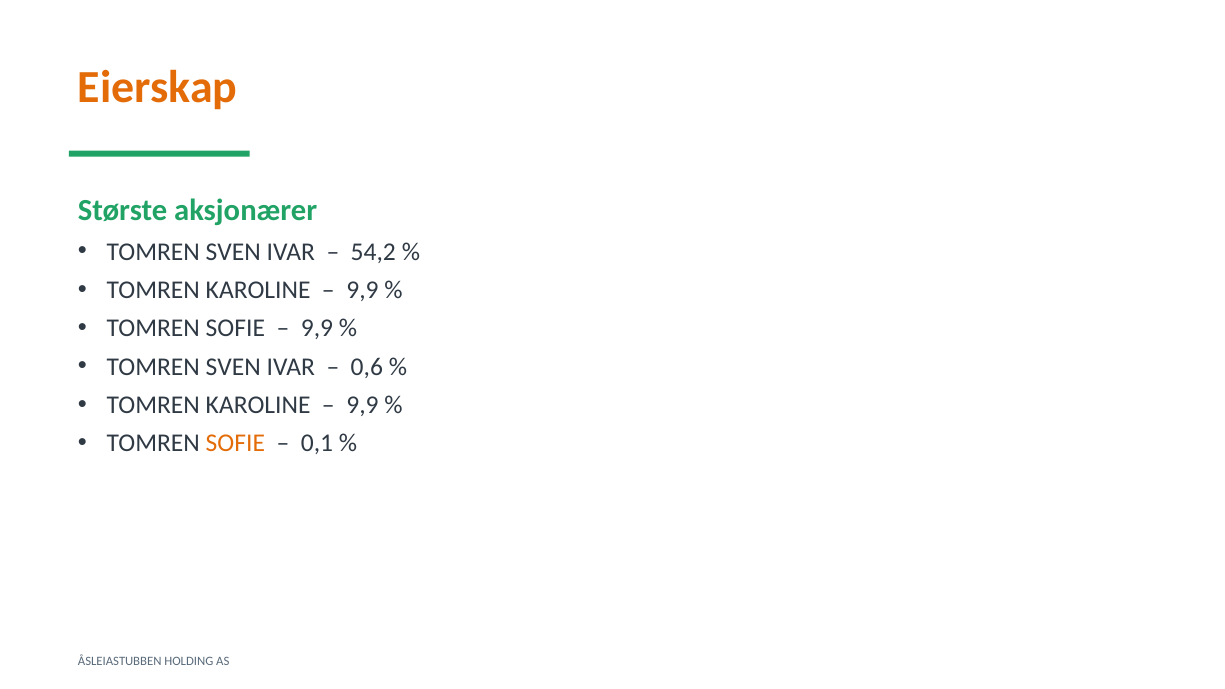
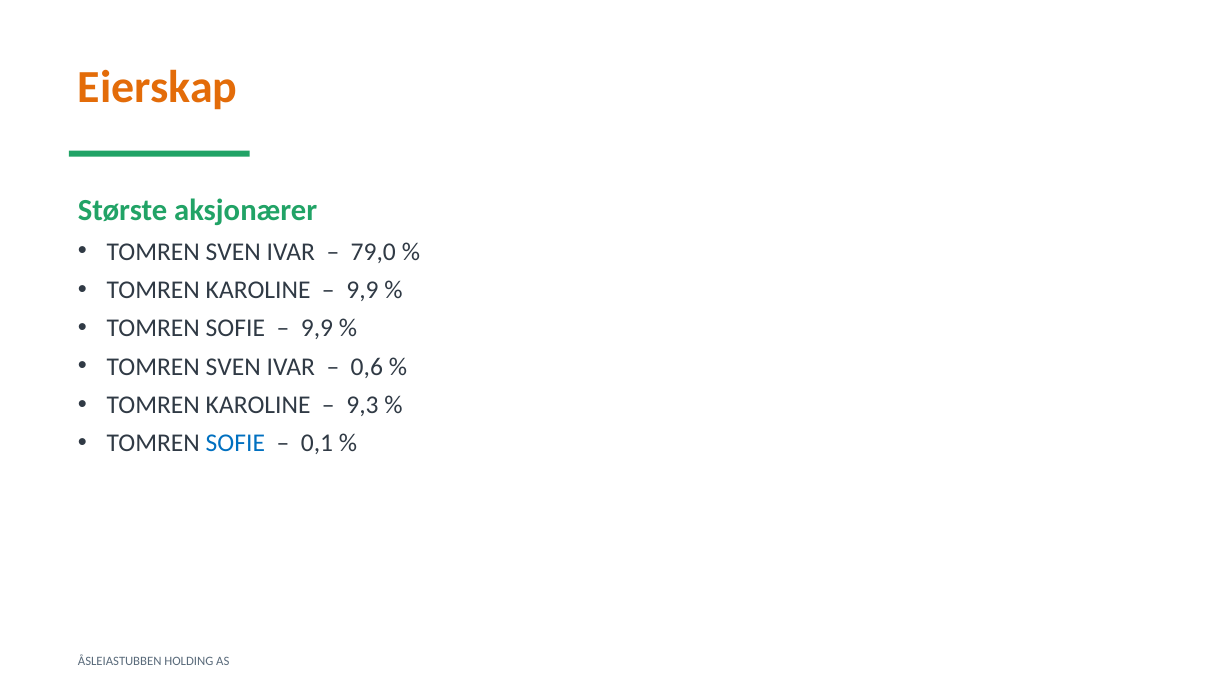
54,2: 54,2 -> 79,0 (373, 252)
9,9: 9,9 -> 9,3 (362, 405)
SOFIE colour: orange -> blue (235, 443)
